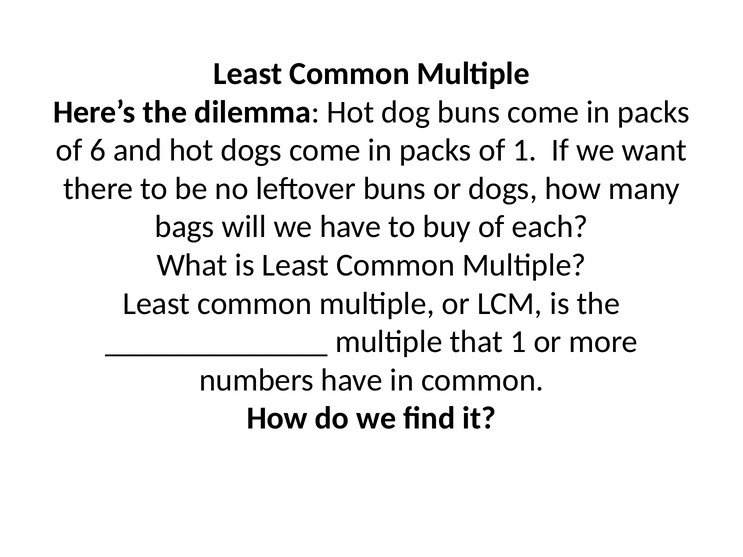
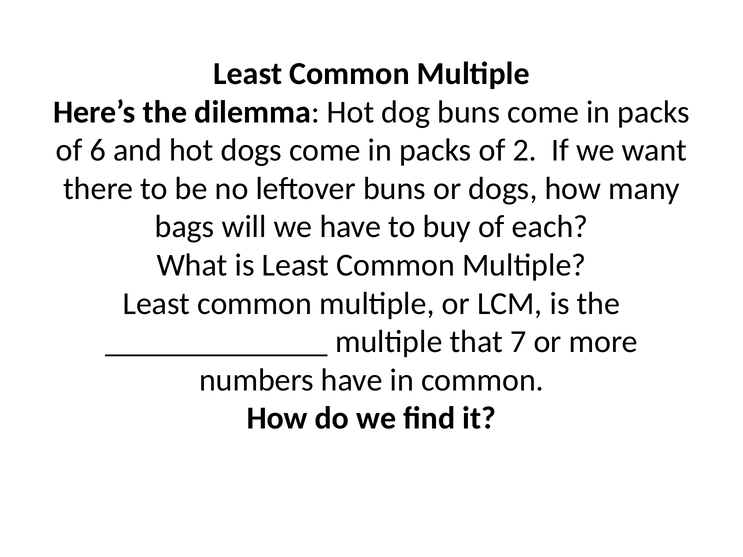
of 1: 1 -> 2 (525, 150)
that 1: 1 -> 7 (518, 342)
